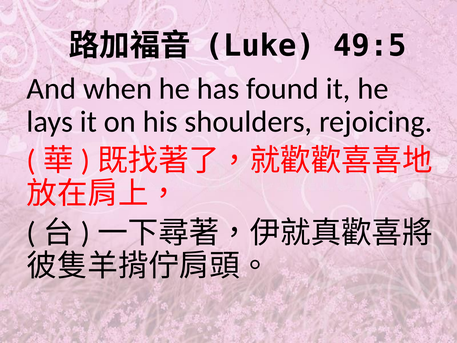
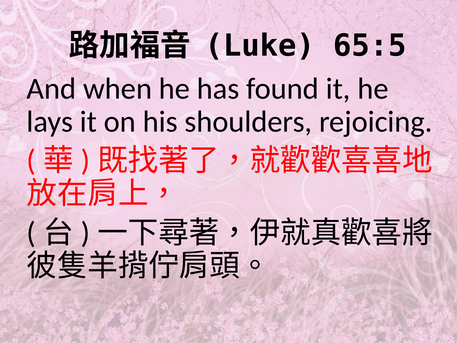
49:5: 49:5 -> 65:5 (370, 46)
